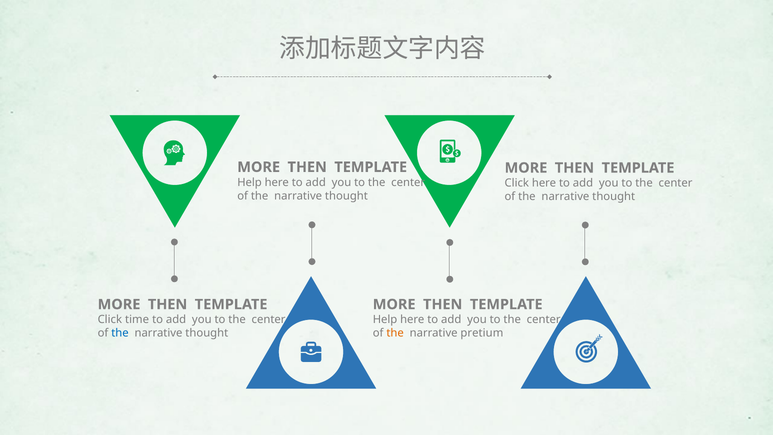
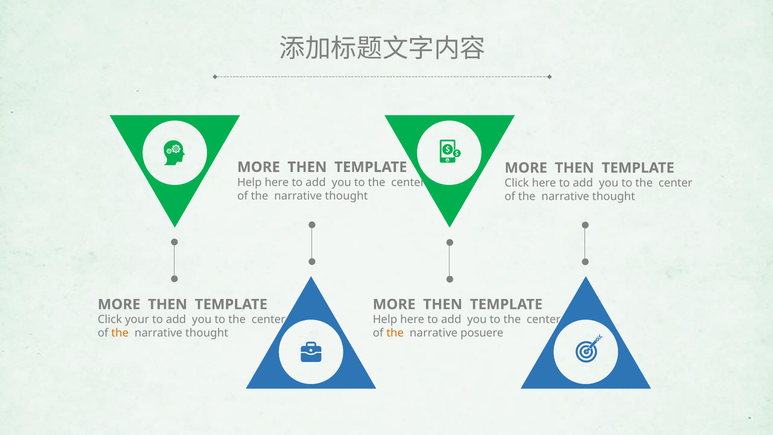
time: time -> your (137, 320)
the colour: blue -> orange (120, 333)
pretium: pretium -> posuere (482, 333)
